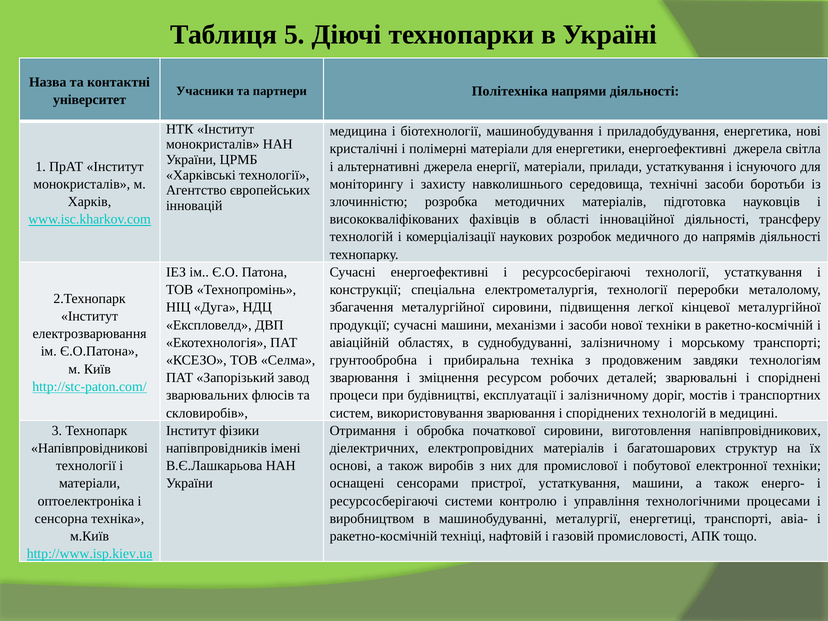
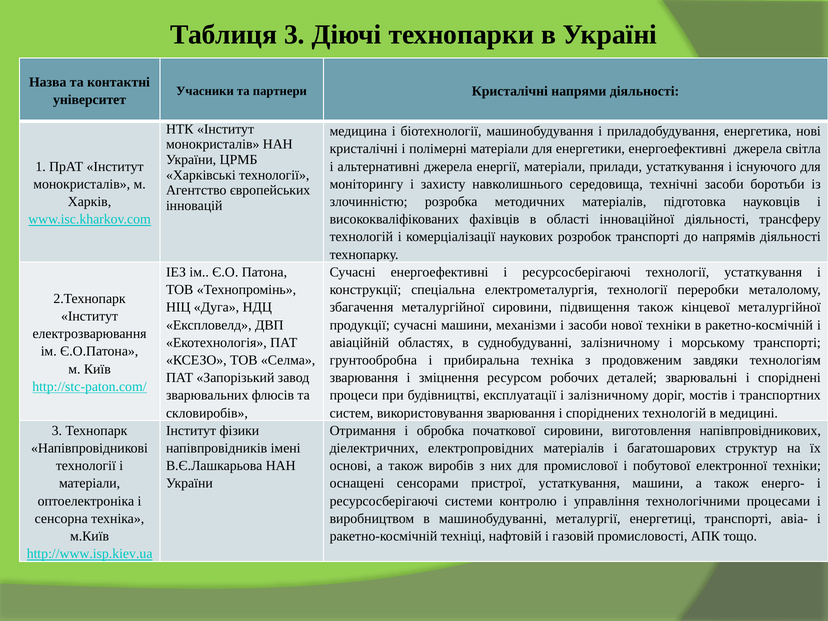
Таблиця 5: 5 -> 3 (295, 35)
партнери Політехніка: Політехніка -> Кристалічні (510, 91)
розробок медичного: медичного -> транспорті (648, 237)
підвищення легкої: легкої -> також (656, 307)
